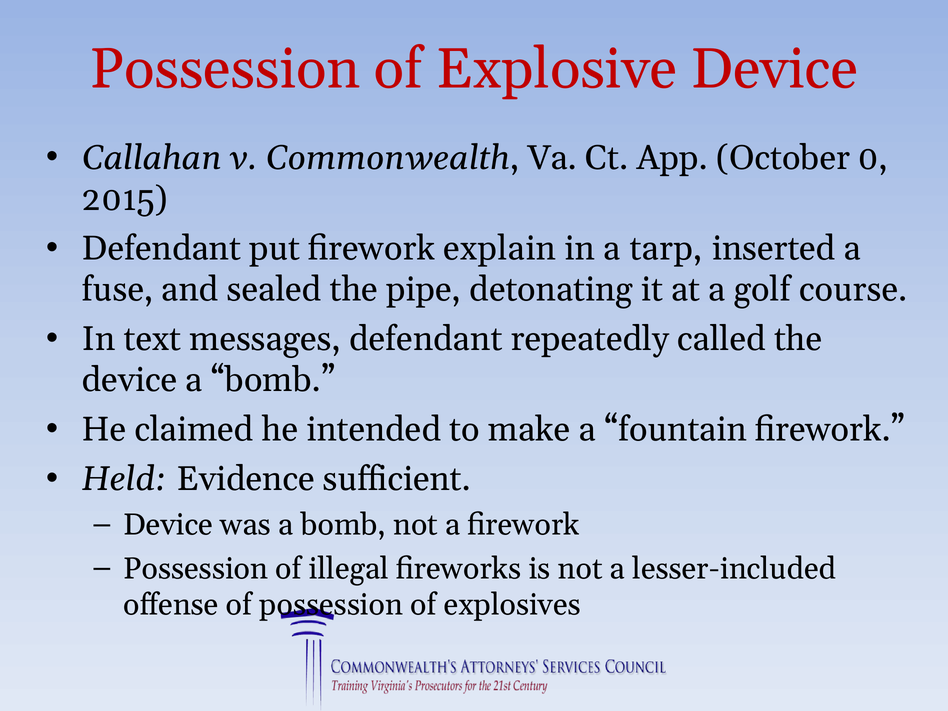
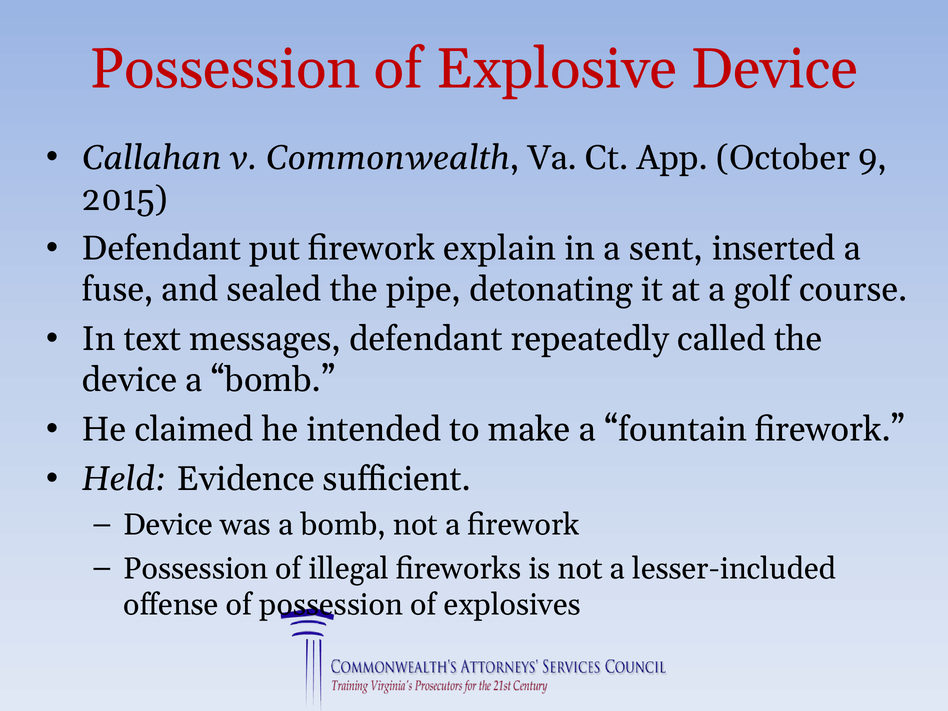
0: 0 -> 9 (873, 158)
tarp: tarp -> sent (666, 249)
